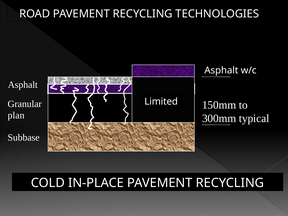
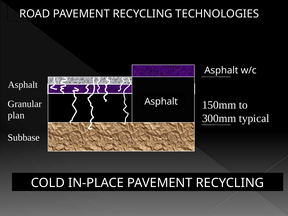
Limited: Limited -> Asphalt (161, 101)
